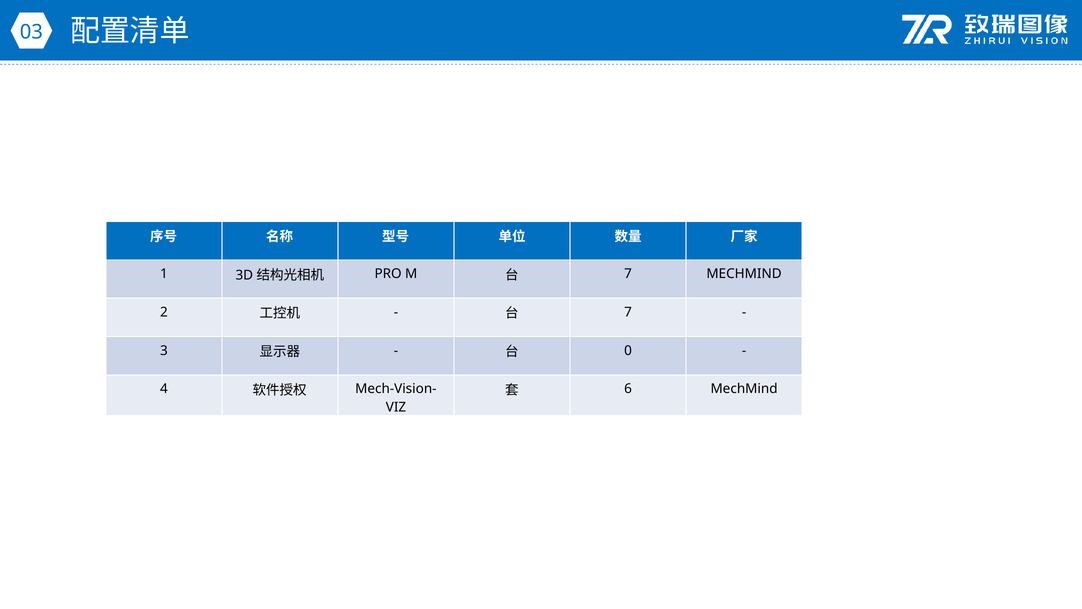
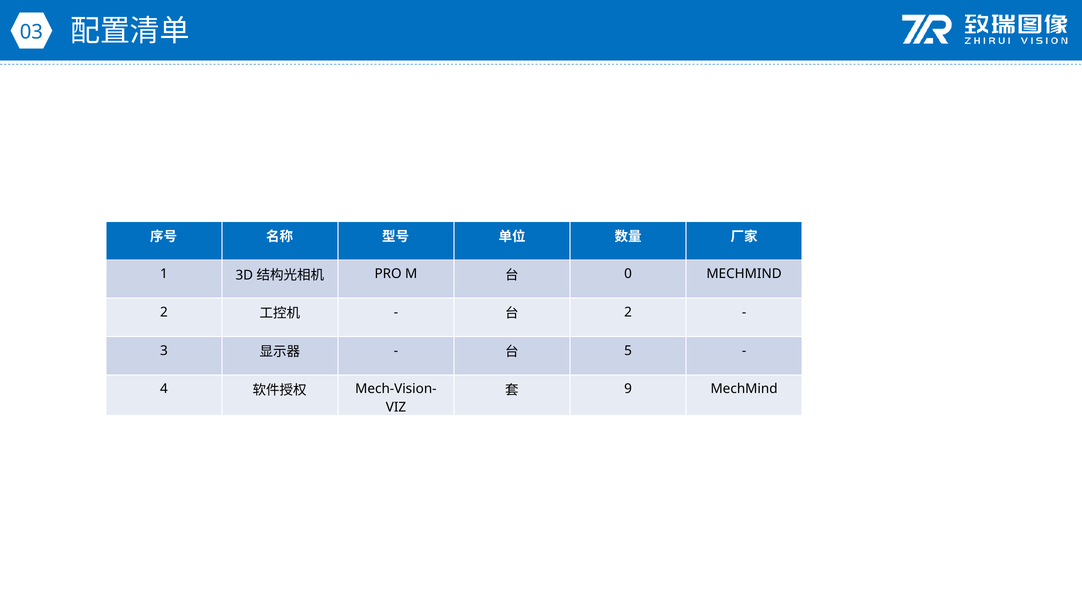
7: 7 -> 0 (628, 274)
7: 7 -> 2 (628, 312)
0: 0 -> 5 (628, 350)
6: 6 -> 9 (628, 389)
